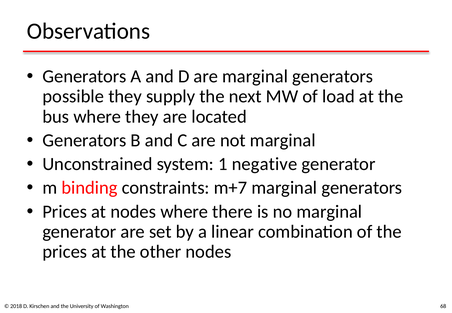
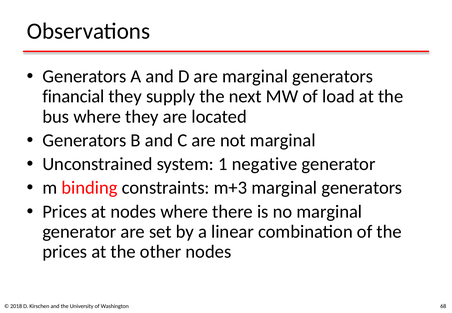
possible: possible -> financial (73, 96)
m+7: m+7 -> m+3 (231, 188)
